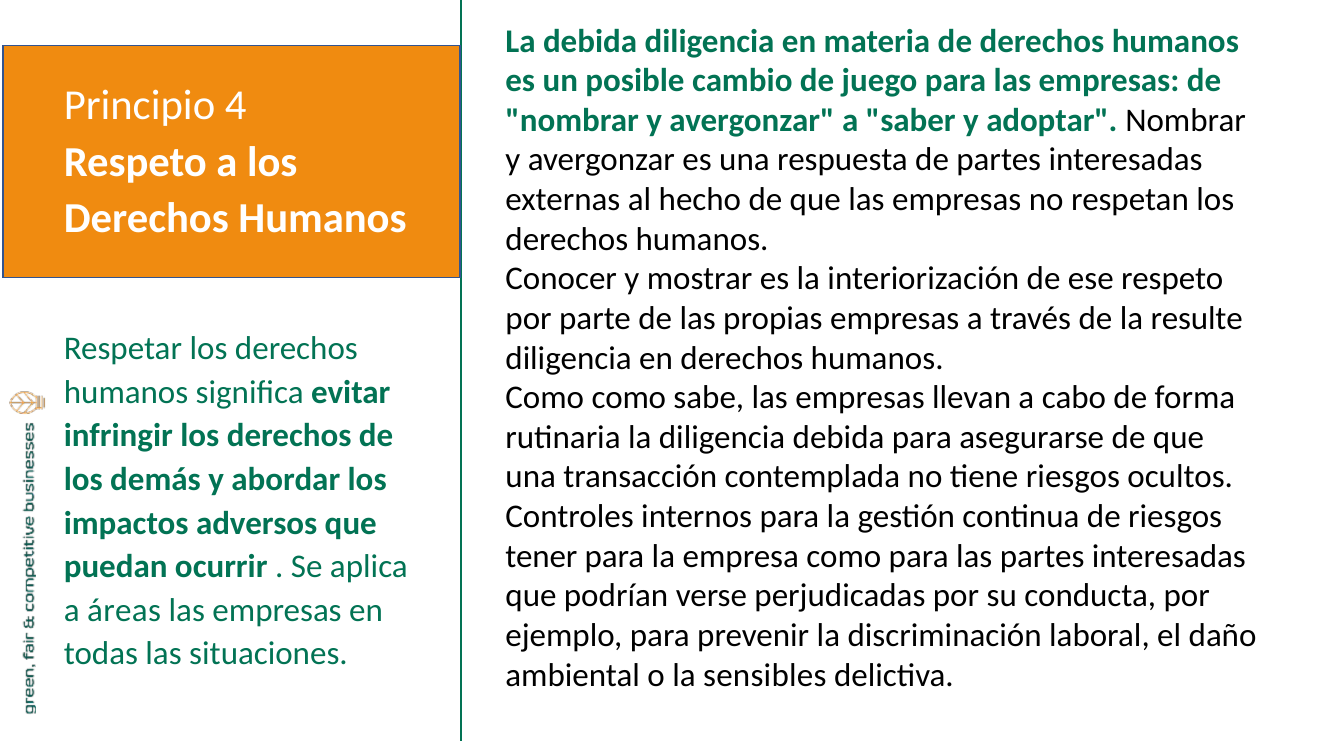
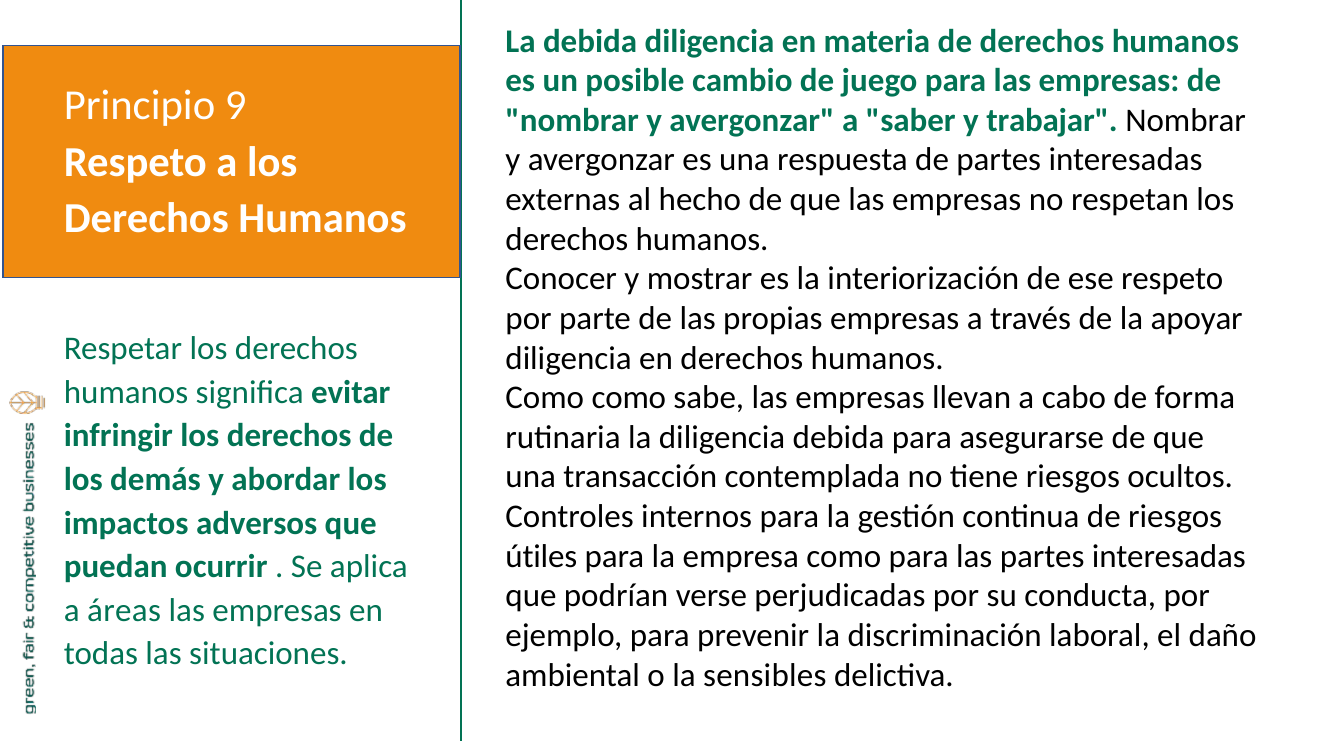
4: 4 -> 9 (236, 106)
adoptar: adoptar -> trabajar (1052, 120)
resulte: resulte -> apoyar (1197, 319)
tener: tener -> útiles (541, 556)
